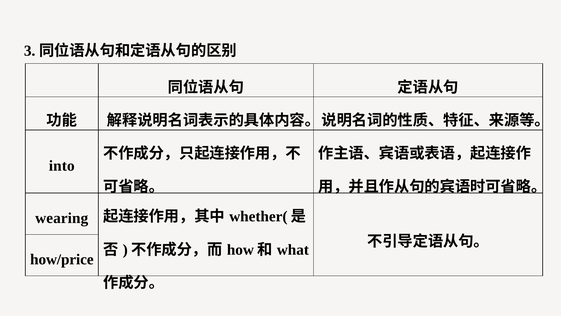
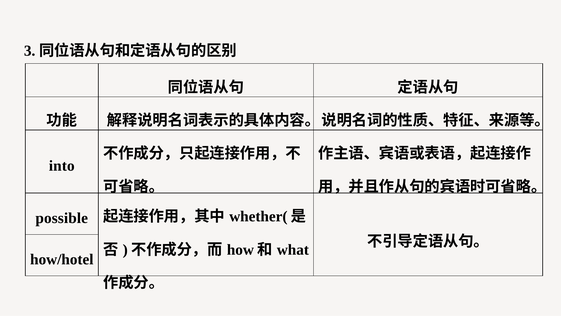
wearing: wearing -> possible (62, 218)
how/price: how/price -> how/hotel (62, 259)
